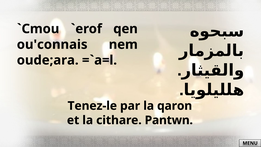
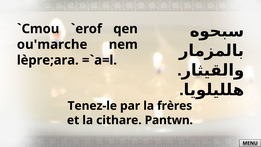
ou'connais: ou'connais -> ou'marche (52, 44)
oude;ara: oude;ara -> lèpre;ara (48, 60)
qaron: qaron -> frères (175, 106)
